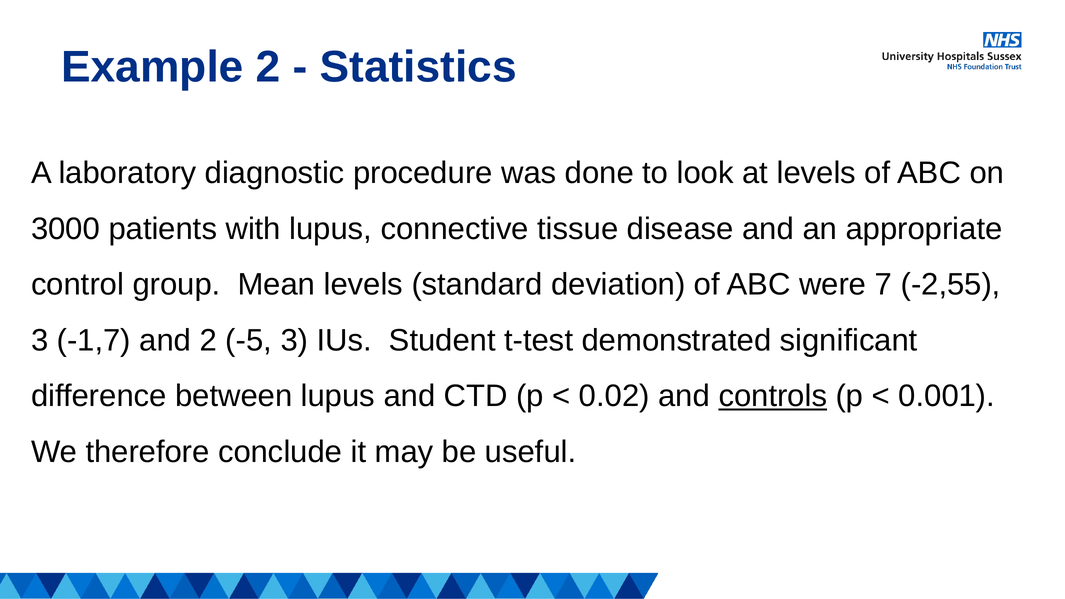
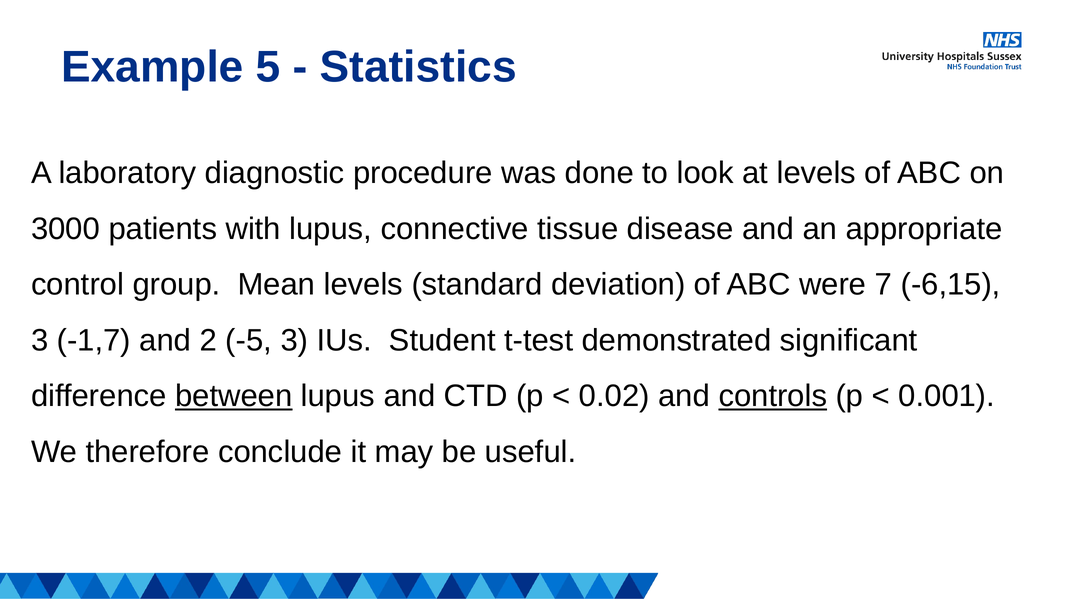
Example 2: 2 -> 5 (268, 67)
-2,55: -2,55 -> -6,15 (951, 285)
between underline: none -> present (234, 396)
